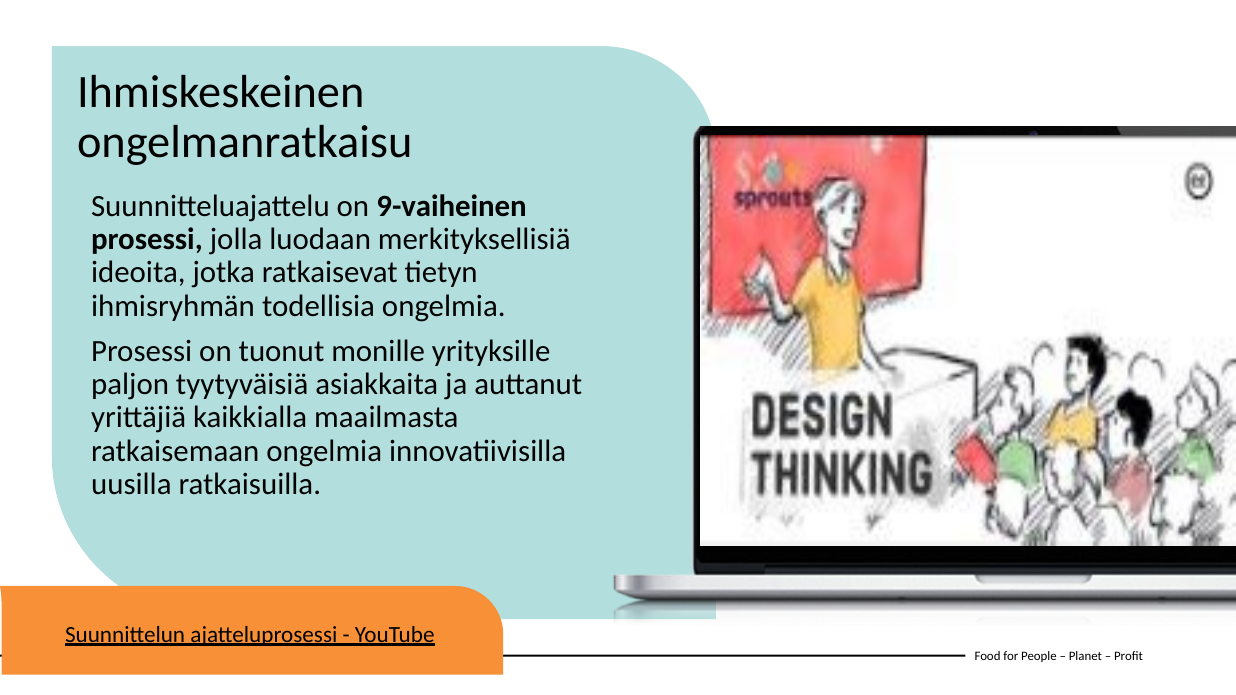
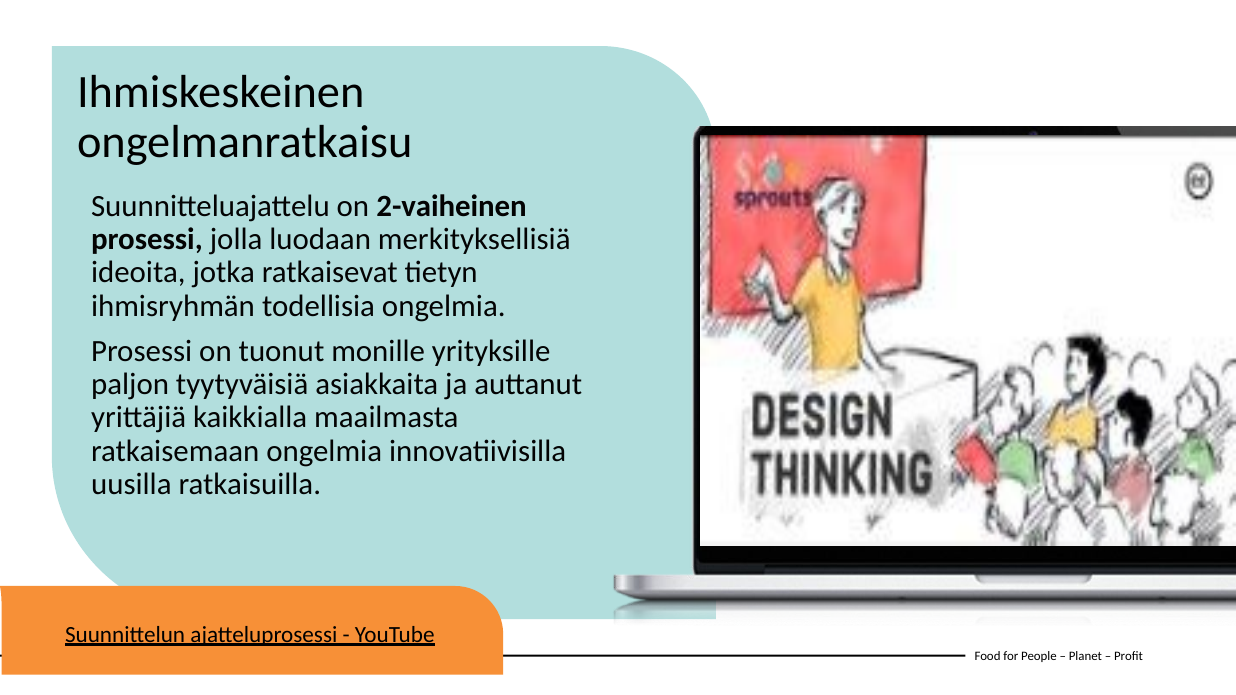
9-vaiheinen: 9-vaiheinen -> 2-vaiheinen (452, 206)
